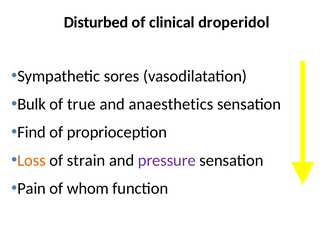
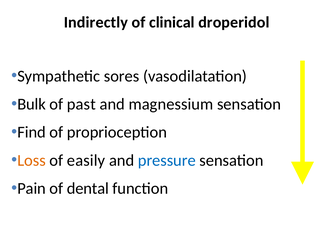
Disturbed: Disturbed -> Indirectly (96, 22)
true: true -> past (81, 104)
anaesthetics: anaesthetics -> magnessium (171, 104)
strain: strain -> easily (86, 160)
pressure colour: purple -> blue (167, 160)
whom: whom -> dental (88, 188)
